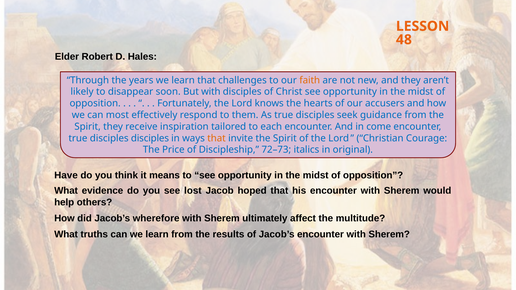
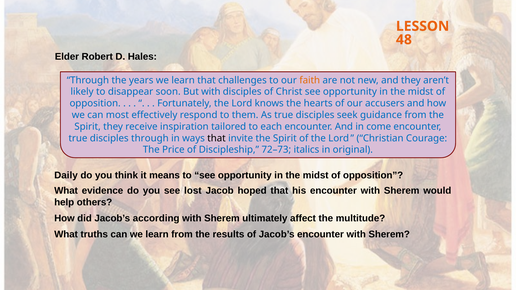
disciples disciples: disciples -> through (150, 138)
that colour: orange -> black (217, 138)
Have: Have -> Daily (66, 175)
wherefore: wherefore -> according (156, 219)
